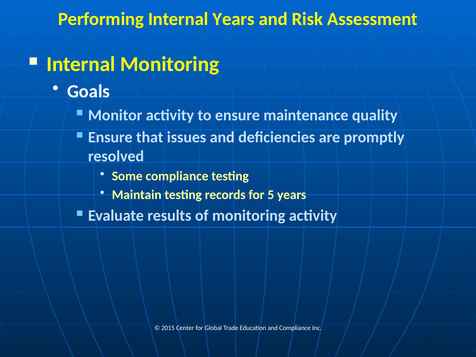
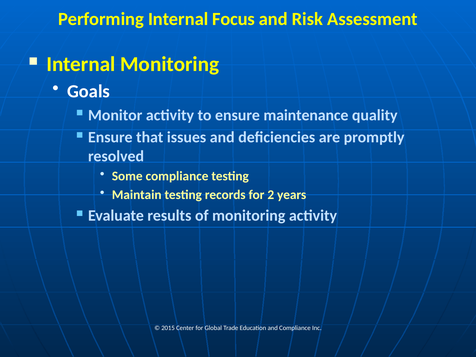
Internal Years: Years -> Focus (234, 19)
5: 5 -> 2 (271, 195)
